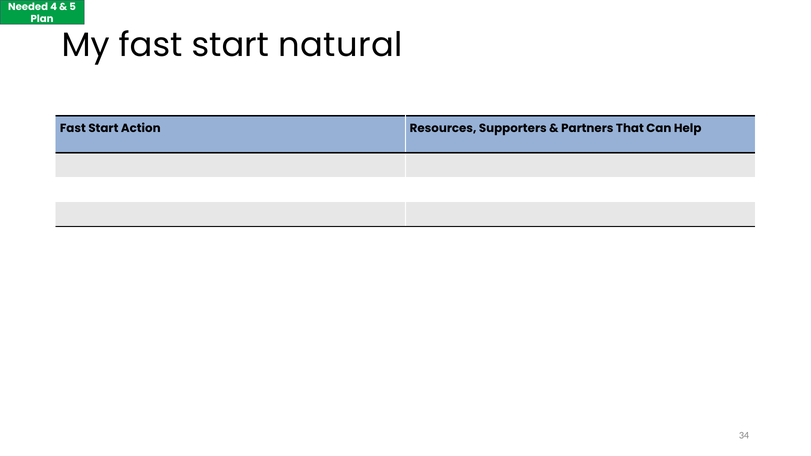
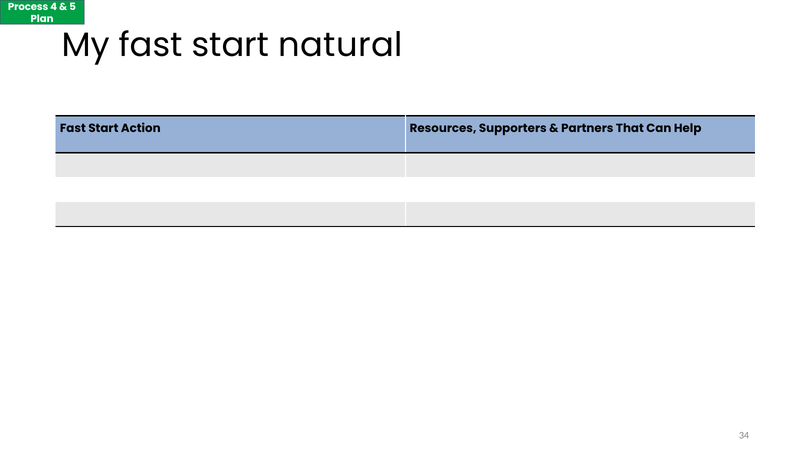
Needed: Needed -> Process (28, 7)
